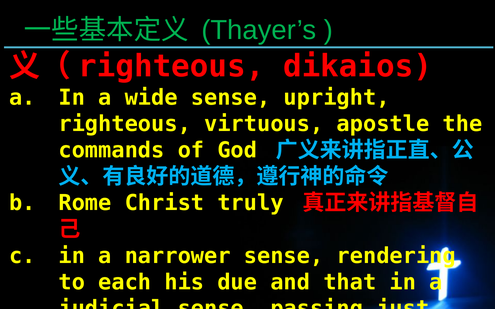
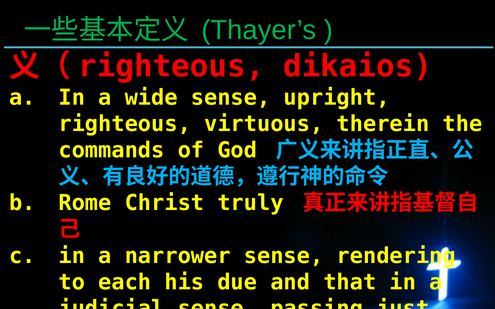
apostle: apostle -> therein (383, 124)
